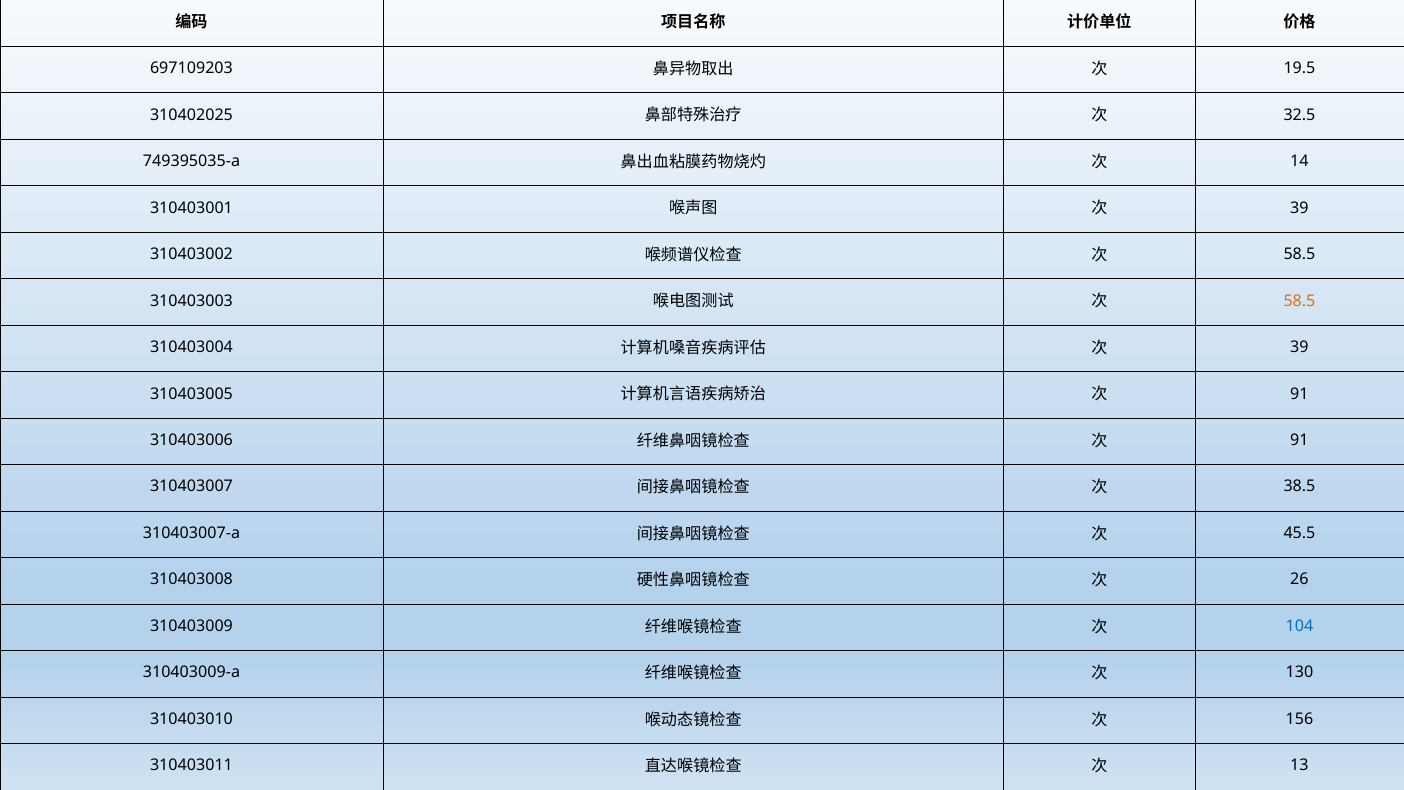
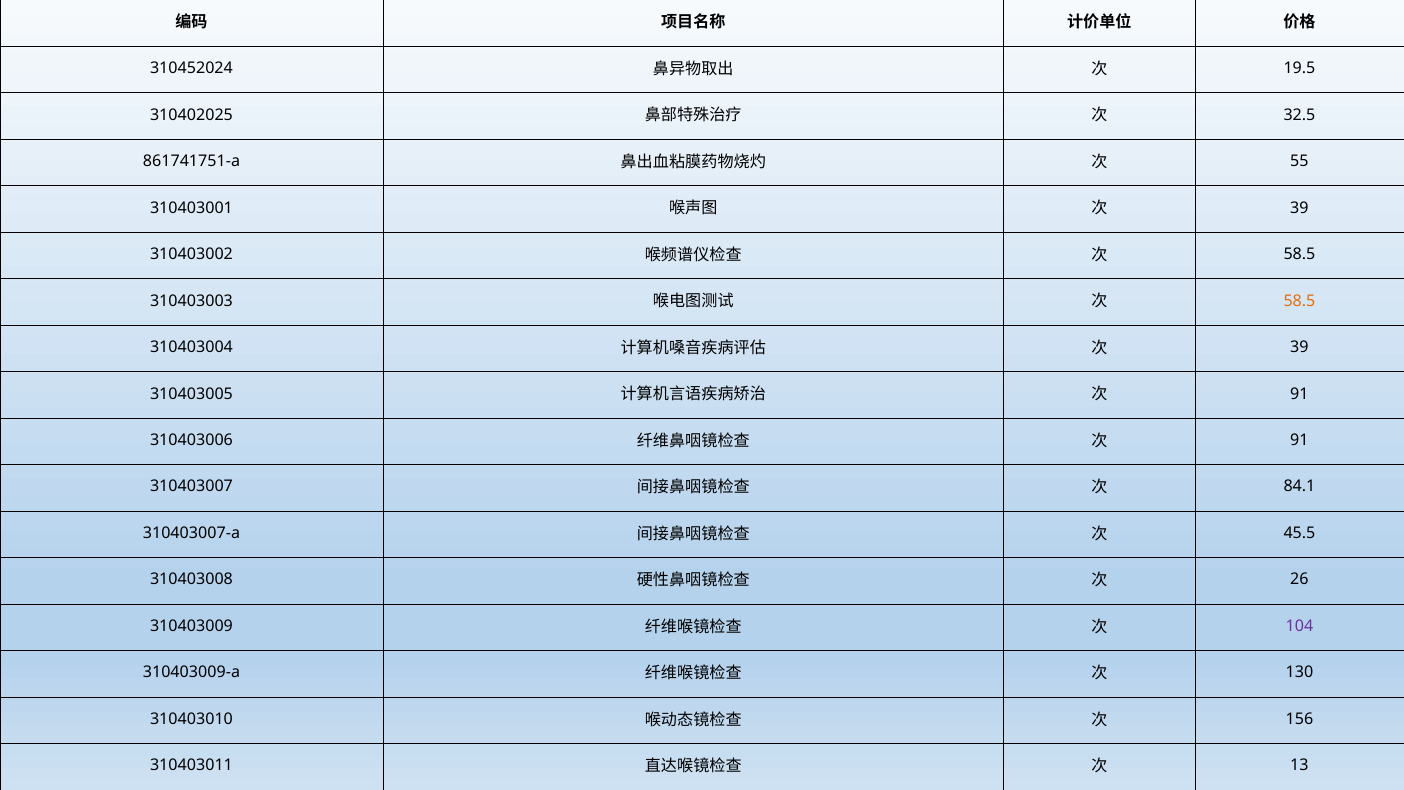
697109203: 697109203 -> 310452024 (191, 68)
749395035-a: 749395035-a -> 861741751-a (191, 161)
14: 14 -> 55 (1299, 161)
38.5: 38.5 -> 84.1 (1299, 487)
104 colour: blue -> purple (1299, 626)
